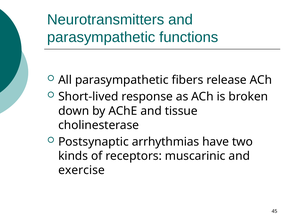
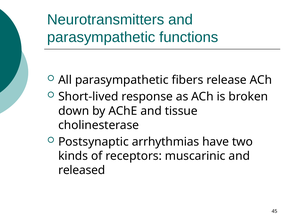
exercise: exercise -> released (82, 170)
